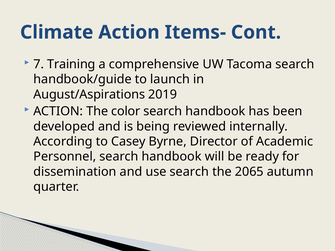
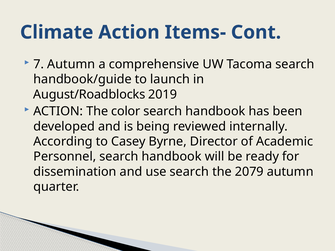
7 Training: Training -> Autumn (71, 64)
August/Aspirations: August/Aspirations -> August/Roadblocks (89, 95)
2065: 2065 -> 2079 (249, 172)
